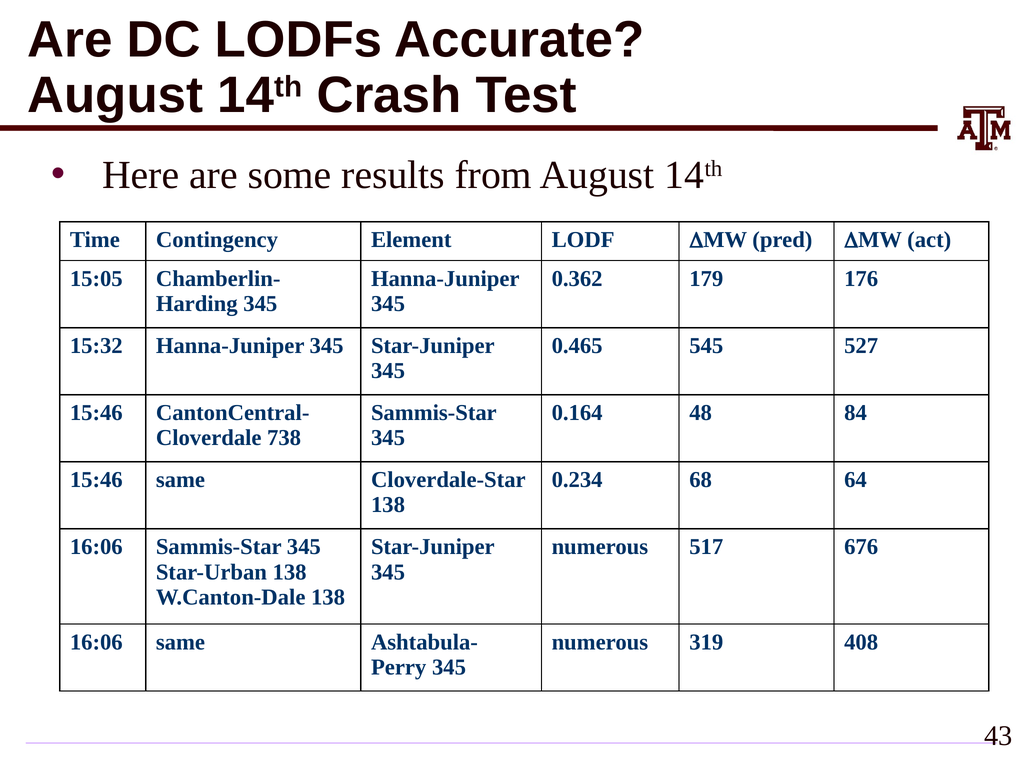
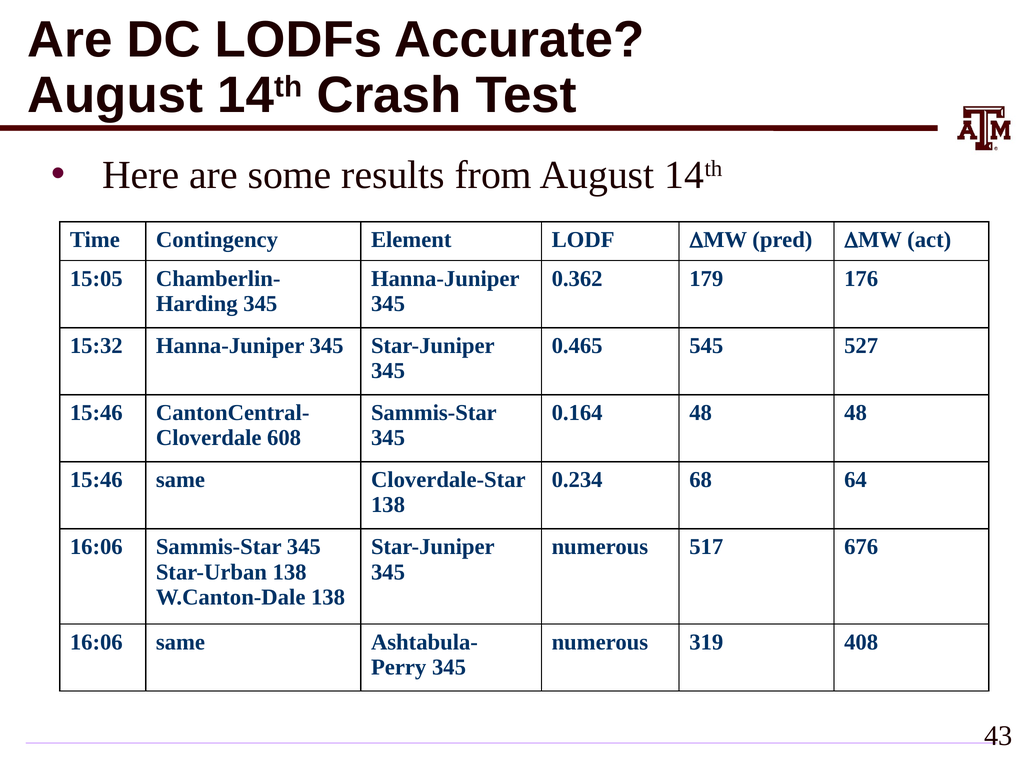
48 84: 84 -> 48 (856, 412)
738: 738 -> 608 (284, 438)
